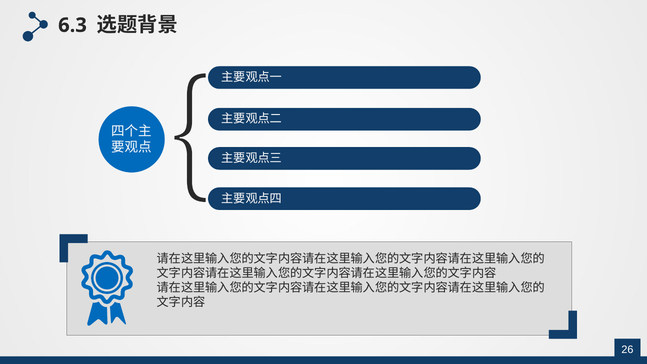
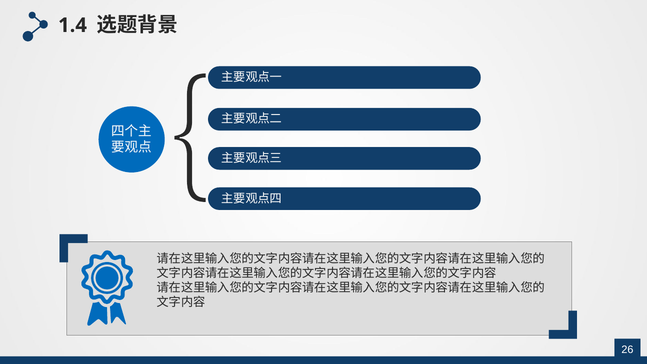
6.3: 6.3 -> 1.4 (73, 25)
